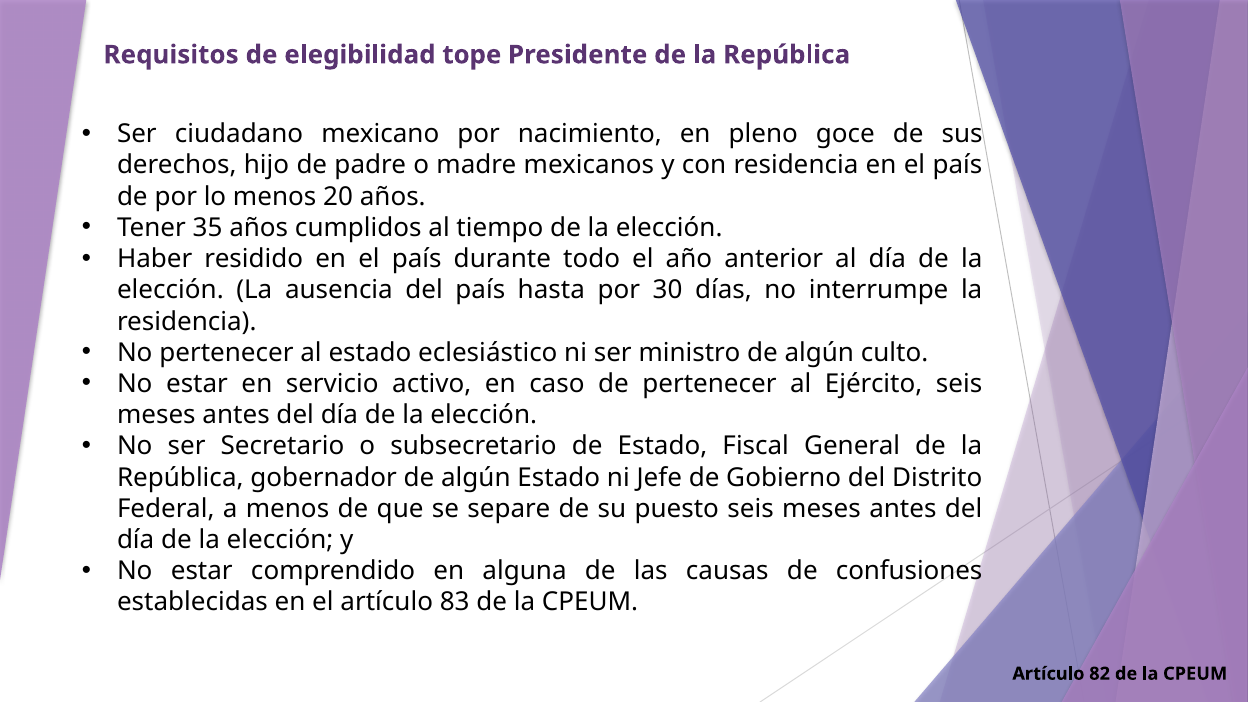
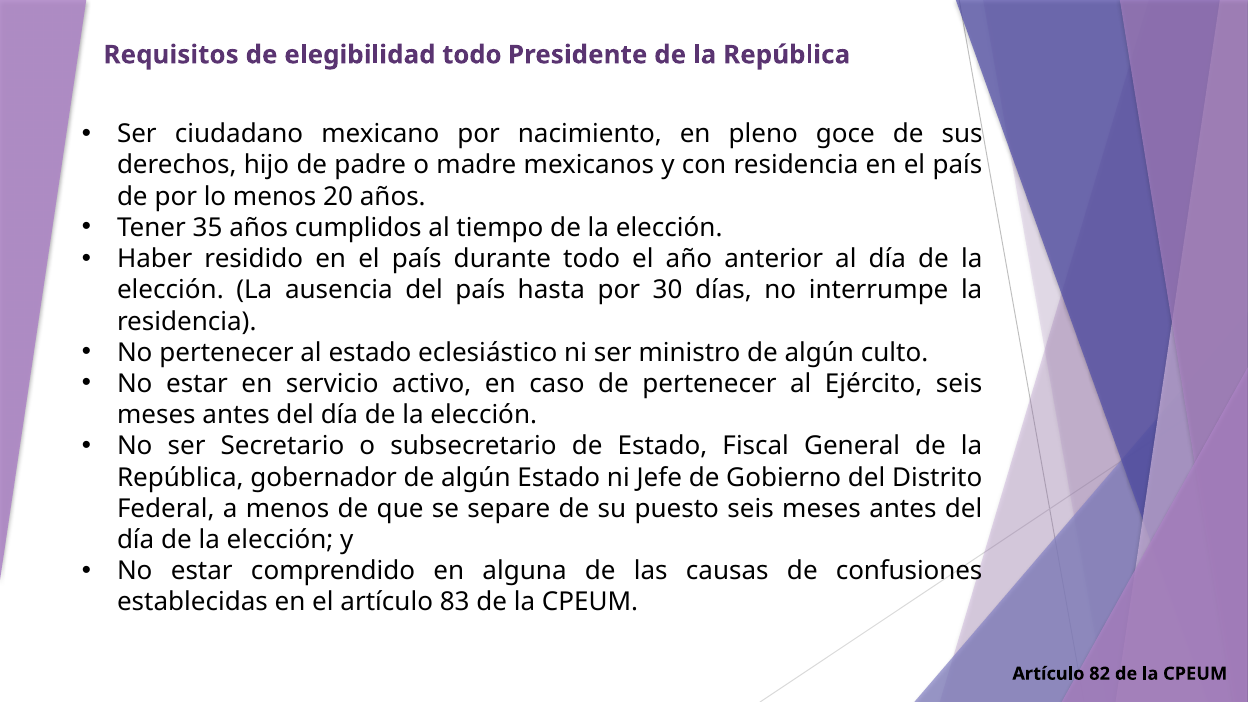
elegibilidad tope: tope -> todo (472, 55)
